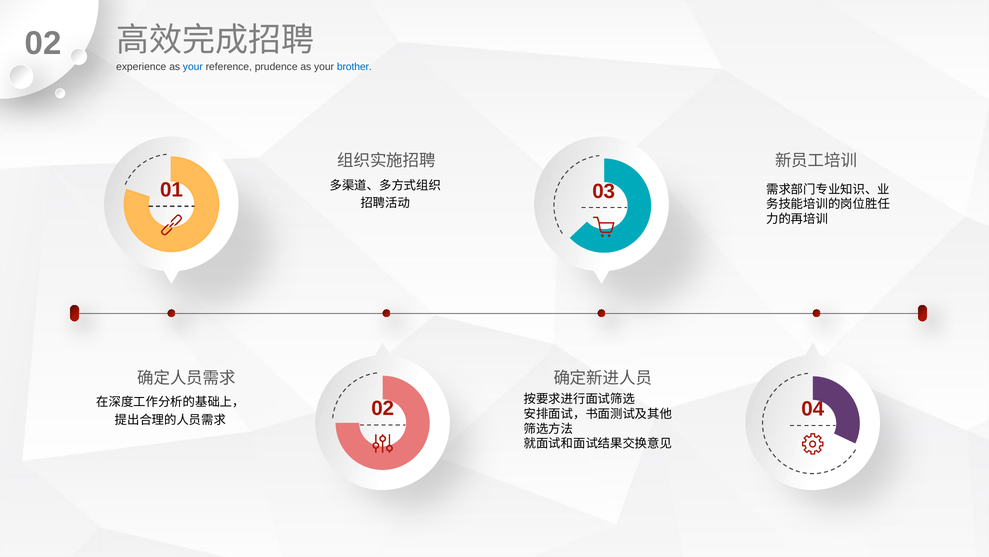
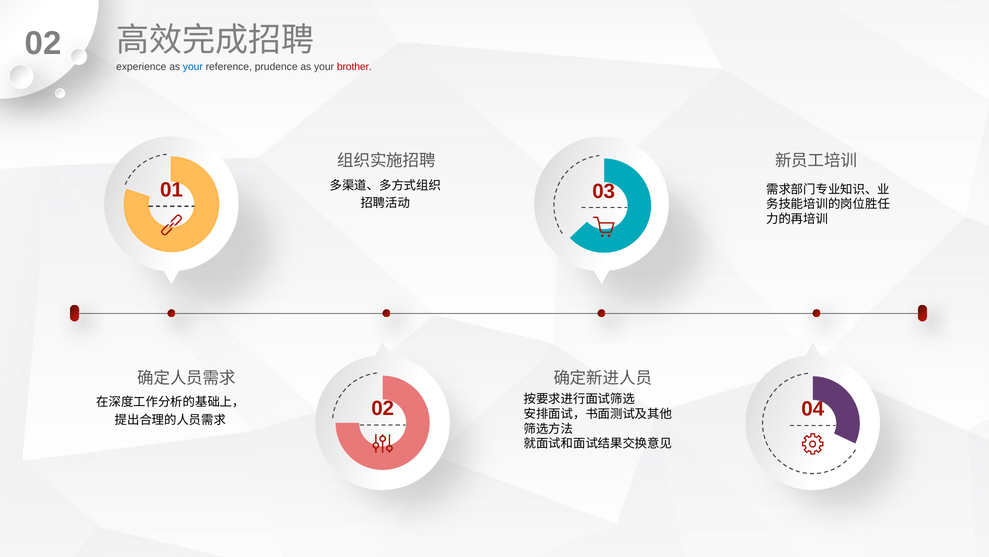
brother colour: blue -> red (354, 67)
